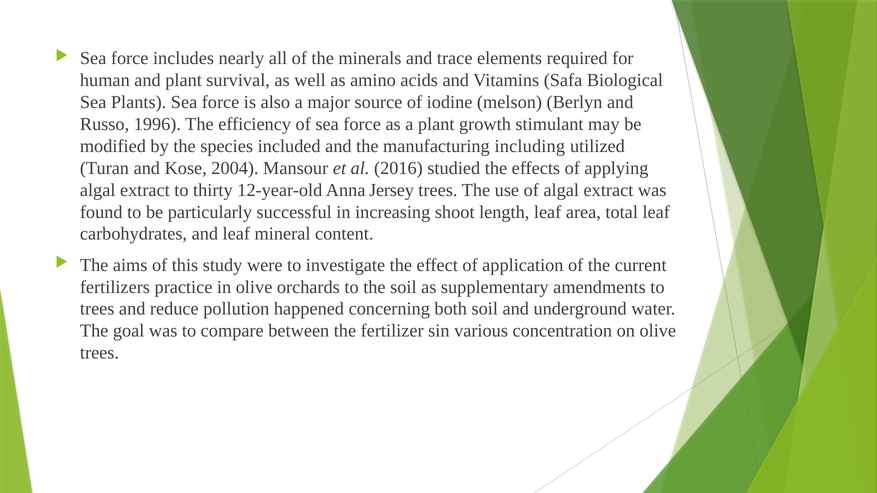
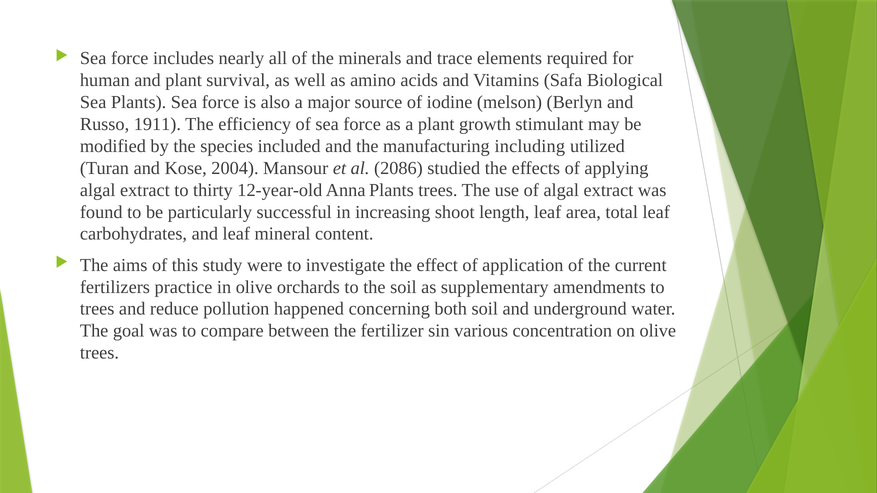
1996: 1996 -> 1911 (157, 124)
2016: 2016 -> 2086 (398, 168)
Anna Jersey: Jersey -> Plants (391, 190)
